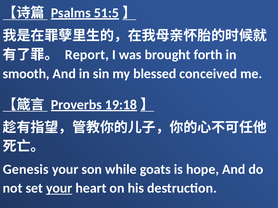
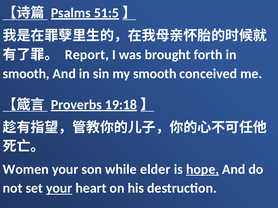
my blessed: blessed -> smooth (155, 74)
Genesis: Genesis -> Women (26, 170)
goats: goats -> elder (155, 170)
hope underline: none -> present (202, 170)
